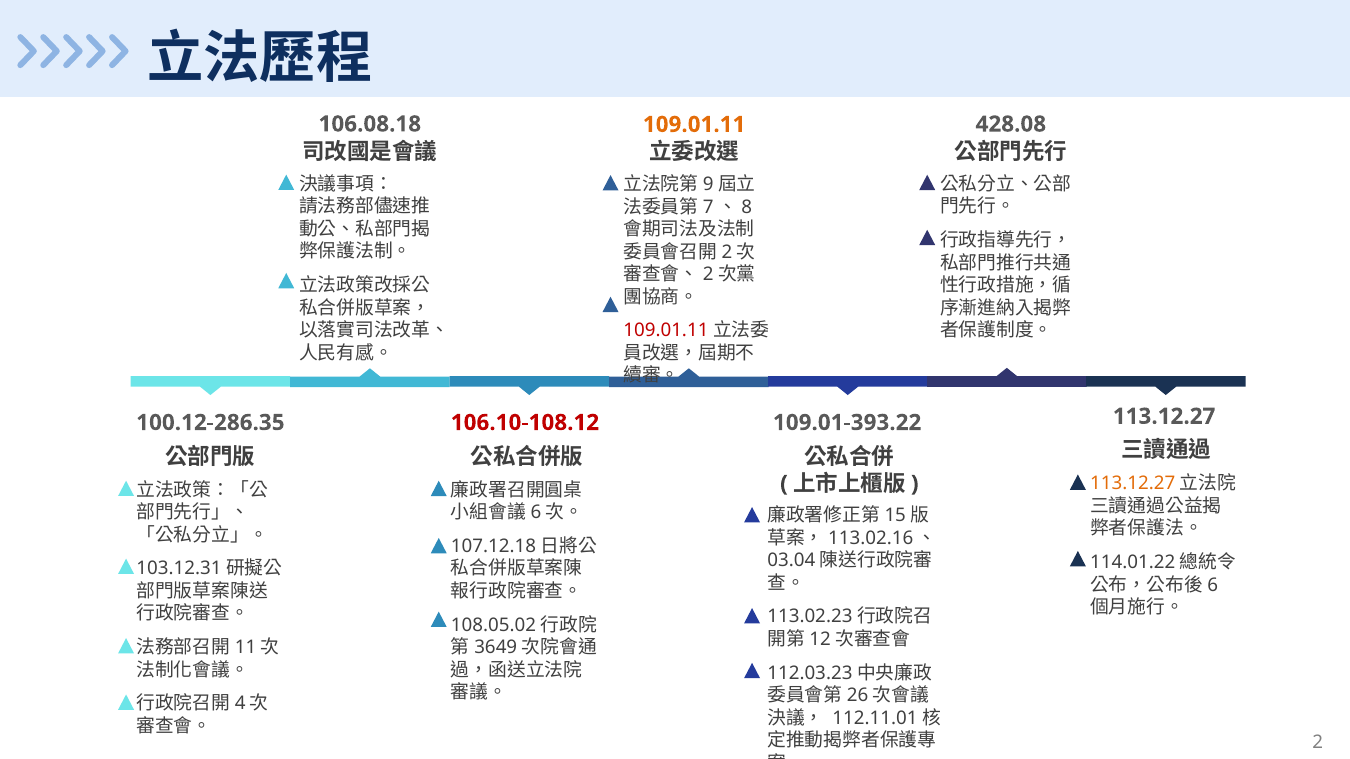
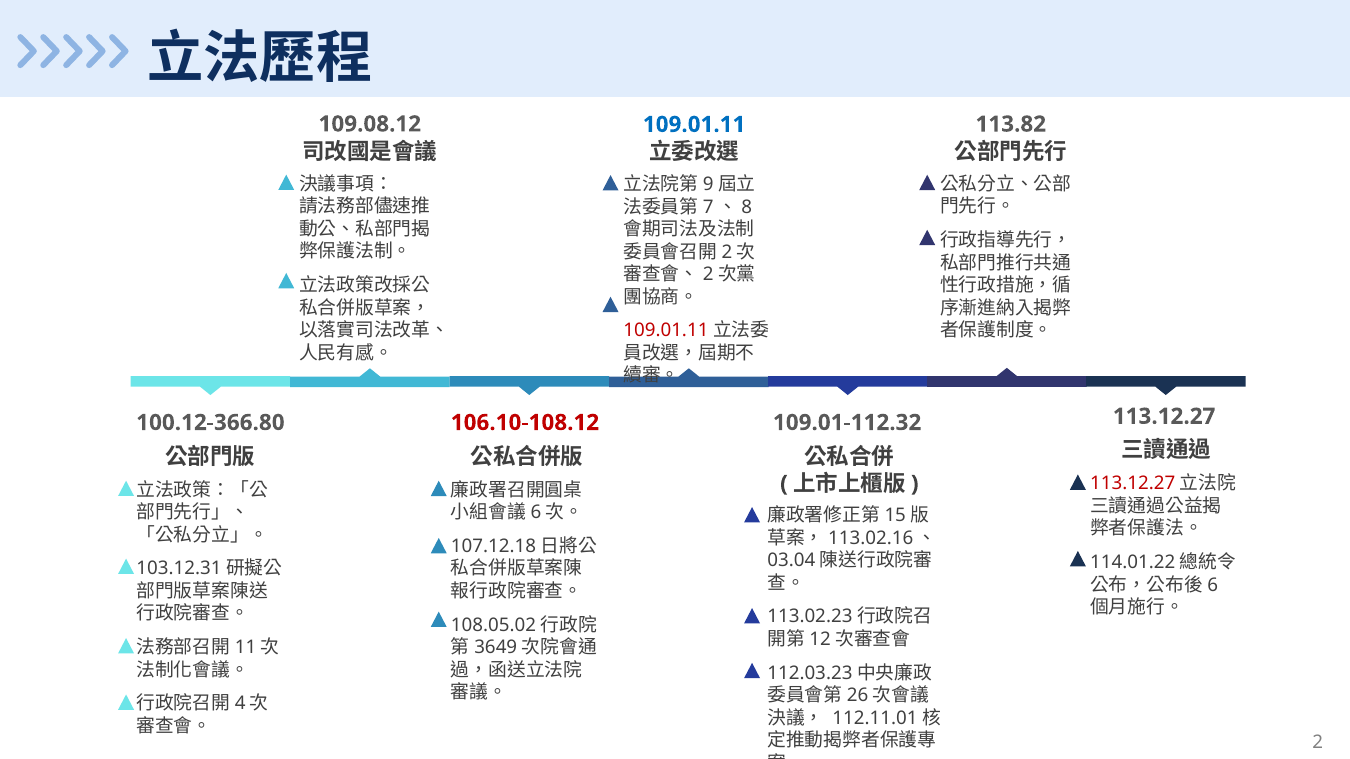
106.08.18: 106.08.18 -> 109.08.12 (370, 124)
428.08: 428.08 -> 113.82 (1011, 124)
109.01.11 colour: orange -> blue (694, 125)
100.12-286.35: 100.12-286.35 -> 100.12-366.80 (210, 423)
109.01-393.22: 109.01-393.22 -> 109.01-112.32 (847, 423)
113.12.27 colour: orange -> red (1133, 484)
